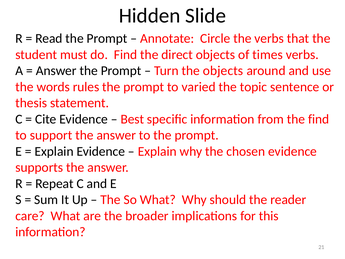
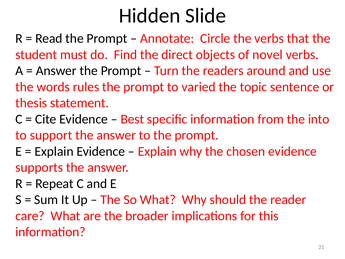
times: times -> novel (268, 55)
the objects: objects -> readers (223, 71)
the find: find -> into (319, 119)
